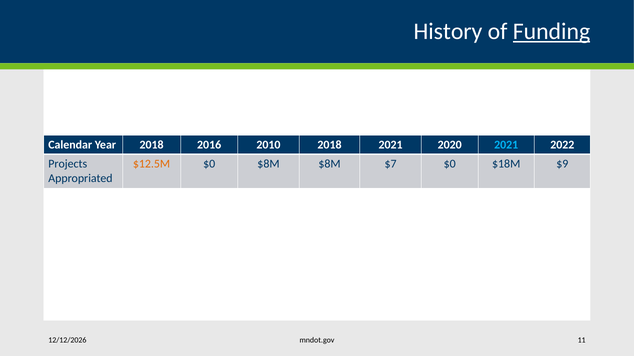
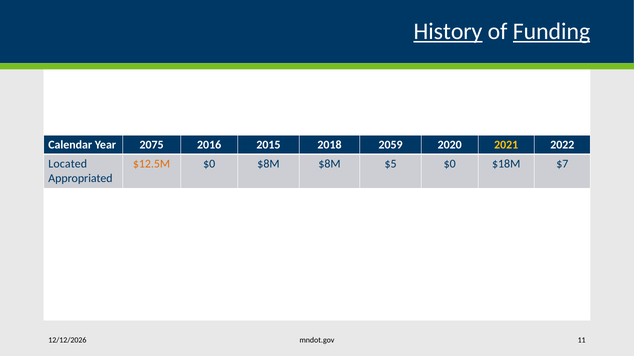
History underline: none -> present (448, 31)
Year 2018: 2018 -> 2075 (152, 145)
2010: 2010 -> 2015 (268, 145)
2018 2021: 2021 -> 2059 (391, 145)
2021 colour: light blue -> yellow (506, 145)
Projects: Projects -> Located (68, 164)
$7: $7 -> $5 (391, 164)
$9: $9 -> $7 (562, 164)
